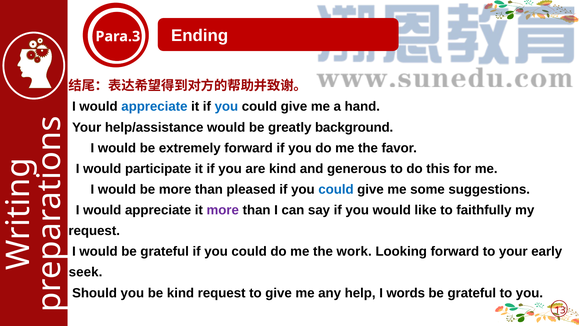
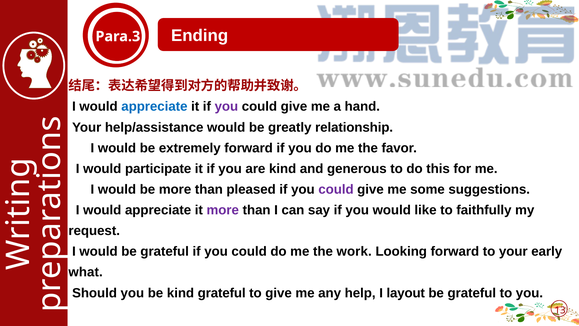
you colour: blue -> purple (226, 107)
background: background -> relationship (354, 127)
could colour: blue -> purple (336, 189)
seek: seek -> what (86, 272)
kind request: request -> grateful (222, 293)
words: words -> layout (406, 293)
